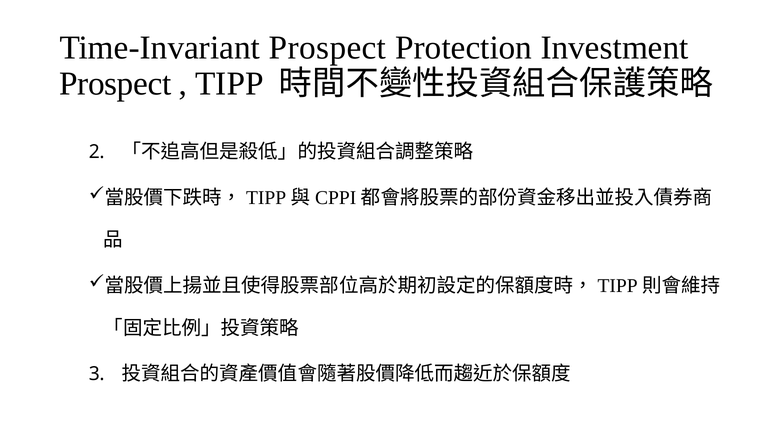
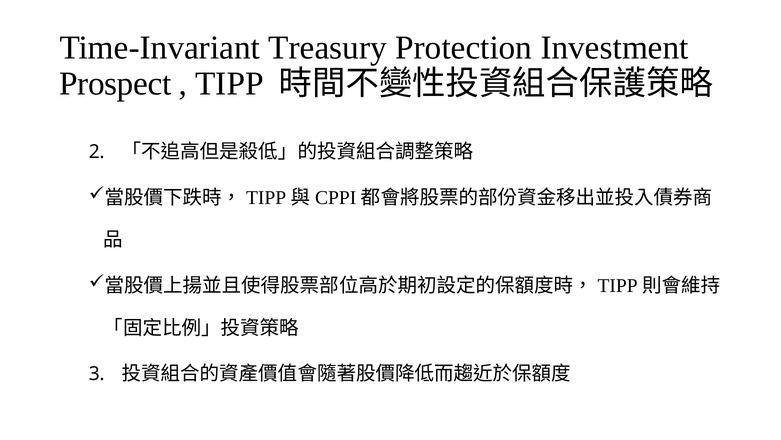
Time-Invariant Prospect: Prospect -> Treasury (328, 48)
